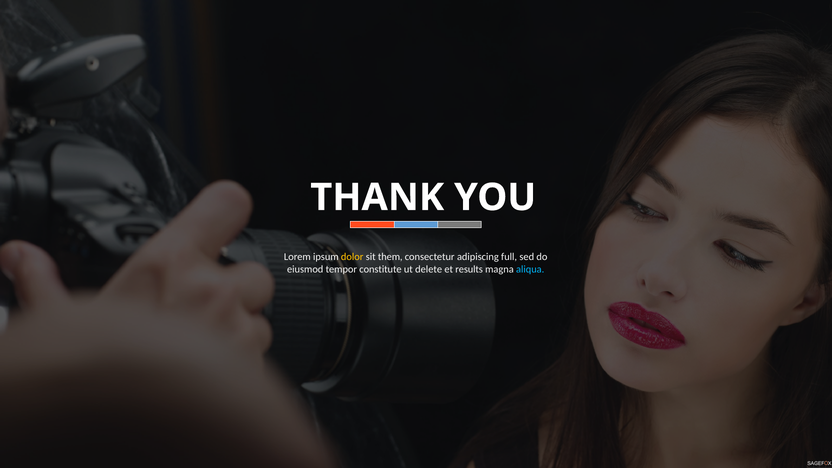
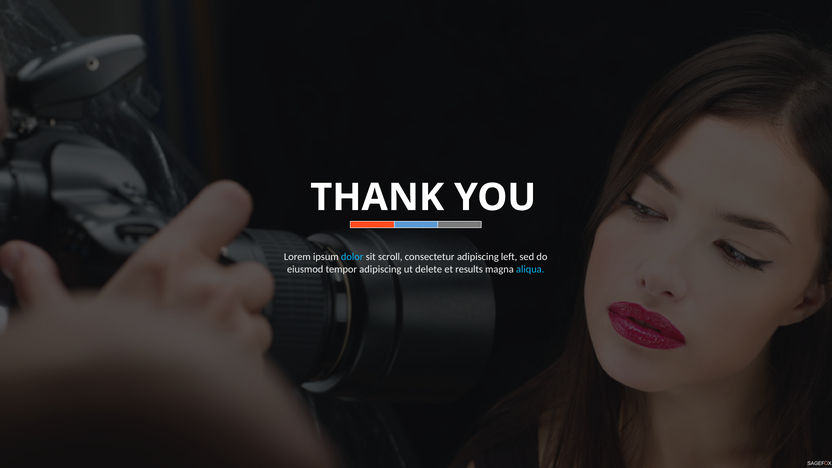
dolor colour: yellow -> light blue (352, 257)
them: them -> scroll (390, 257)
full: full -> left (509, 257)
tempor constitute: constitute -> adipiscing (380, 269)
